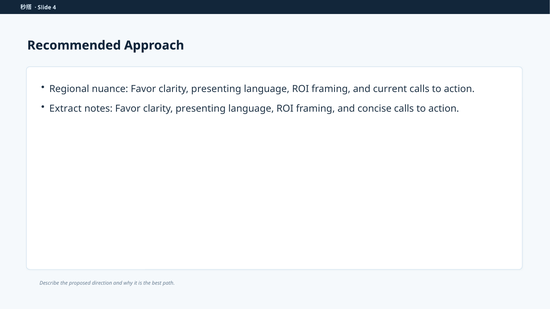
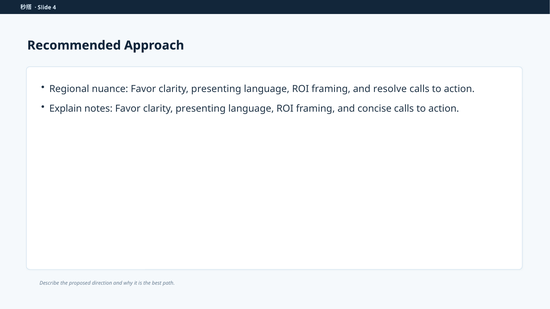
current: current -> resolve (390, 89)
Extract: Extract -> Explain (66, 109)
